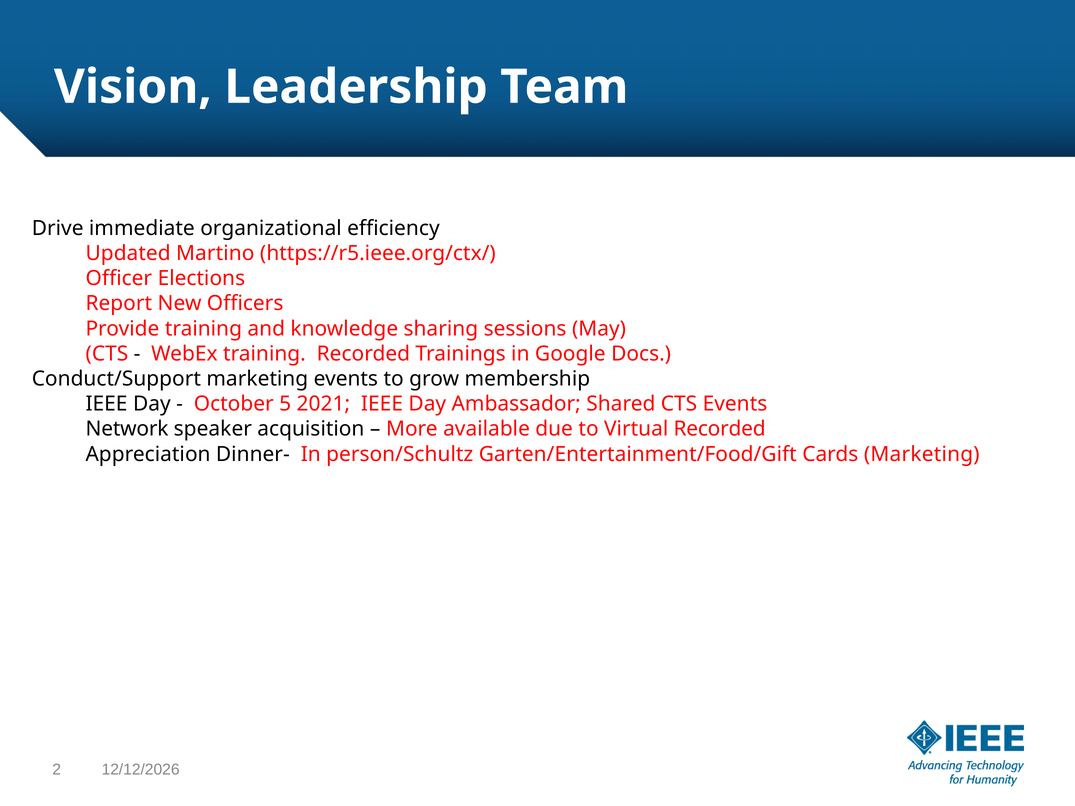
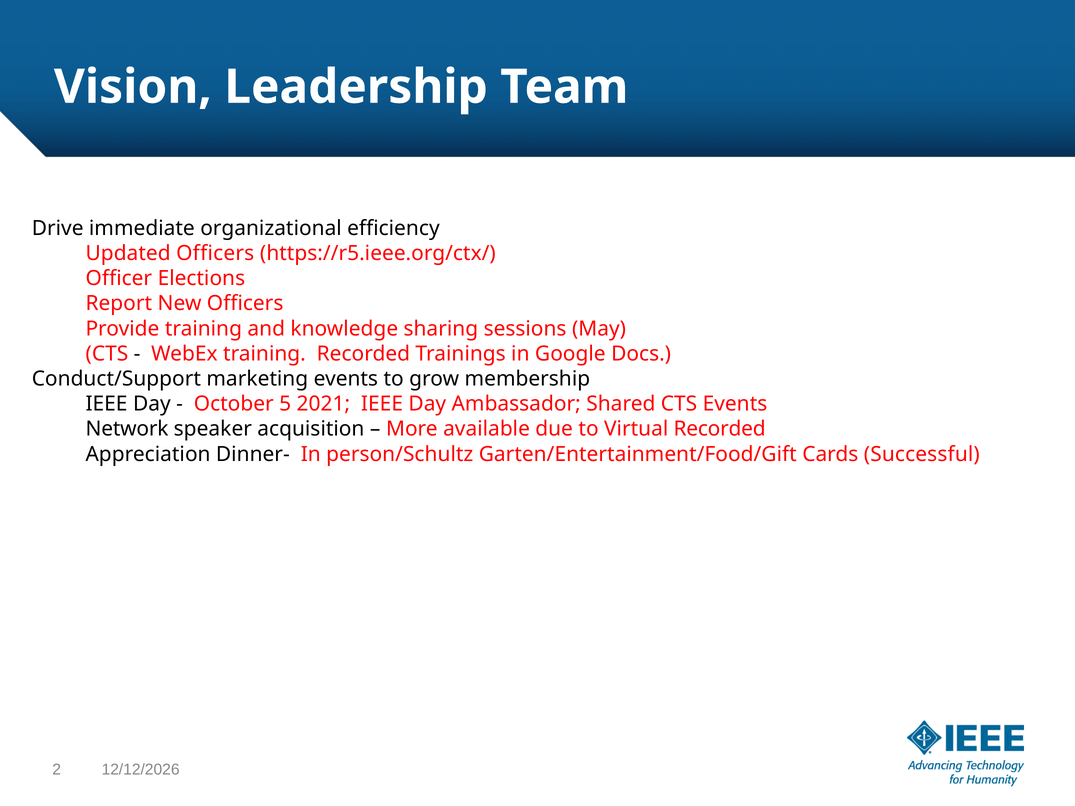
Updated Martino: Martino -> Officers (215, 253)
Cards Marketing: Marketing -> Successful (922, 454)
